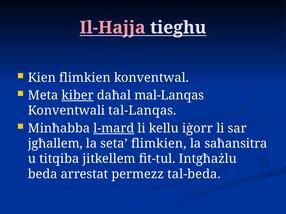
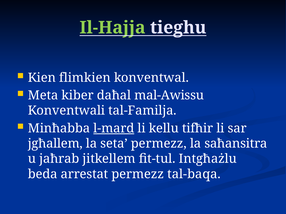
Il-Hajja colour: pink -> light green (113, 28)
kiber underline: present -> none (78, 96)
mal-Lanqas: mal-Lanqas -> mal-Awissu (169, 96)
tal-Lanqas: tal-Lanqas -> tal-Familja (142, 111)
iġorr: iġorr -> tifħir (198, 129)
seta flimkien: flimkien -> permezz (159, 144)
titqiba: titqiba -> jaħrab (59, 159)
tal-beda: tal-beda -> tal-baqa (194, 174)
